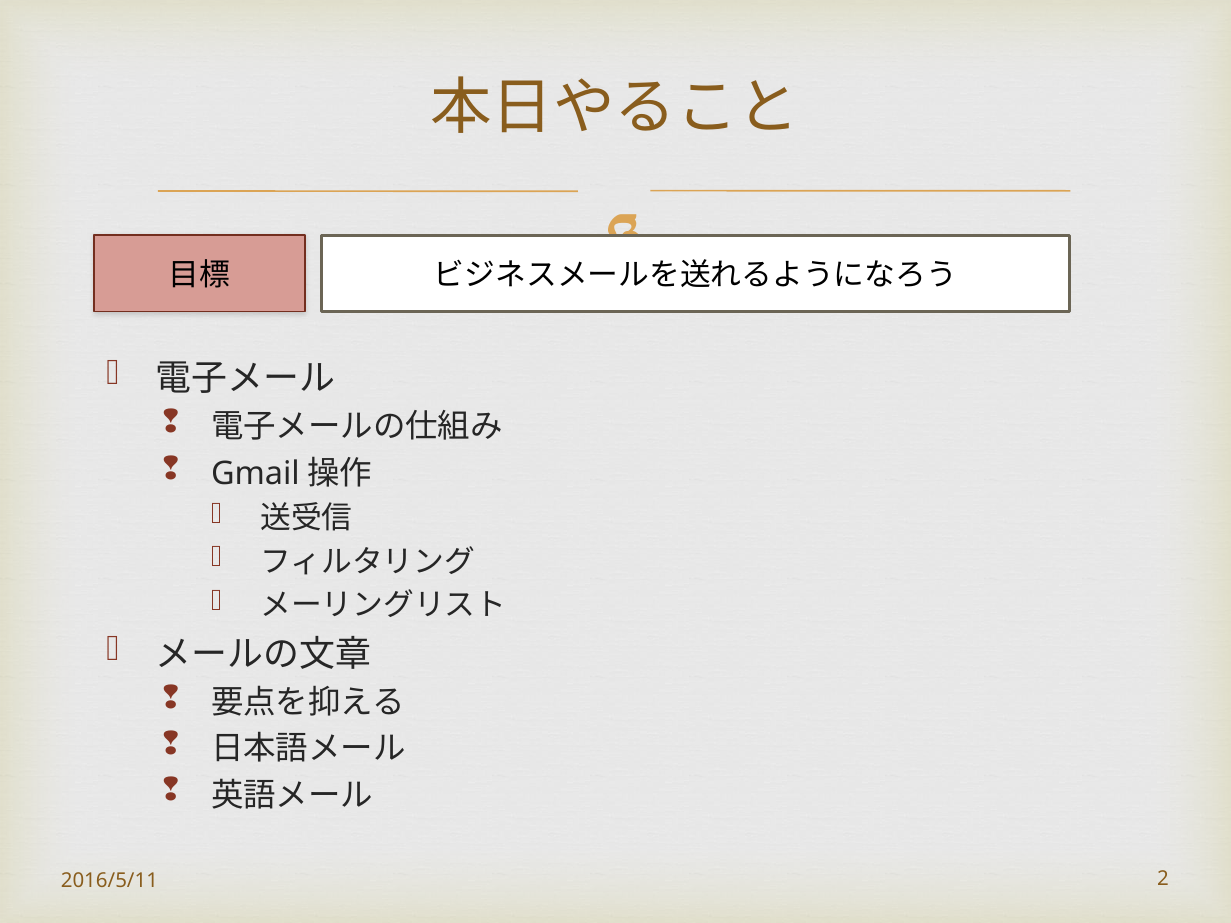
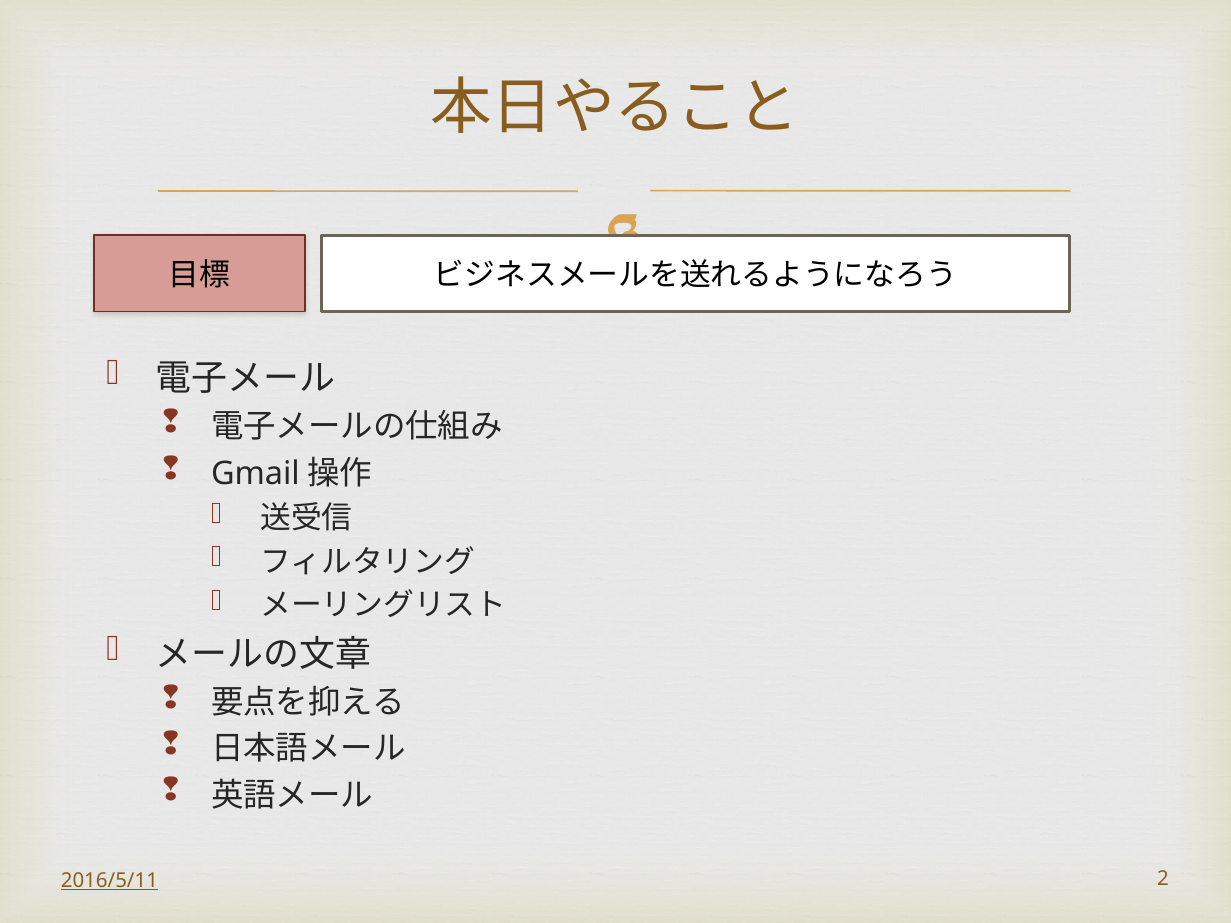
2016/5/11 underline: none -> present (109, 881)
